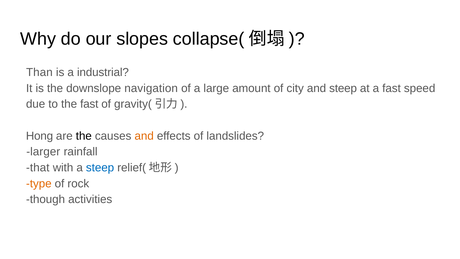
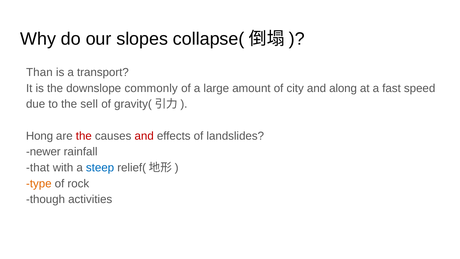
industrial: industrial -> transport (103, 72)
navigation: navigation -> commonly (151, 88)
and steep: steep -> along (343, 88)
the fast: fast -> sell (89, 104)
the colour: black -> red (84, 136)
and colour: orange -> red (144, 136)
larger: larger -> newer (43, 152)
